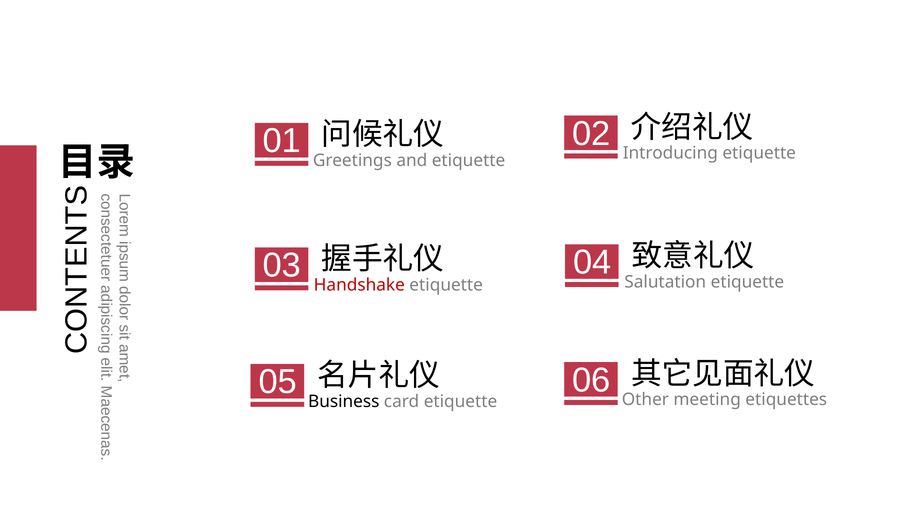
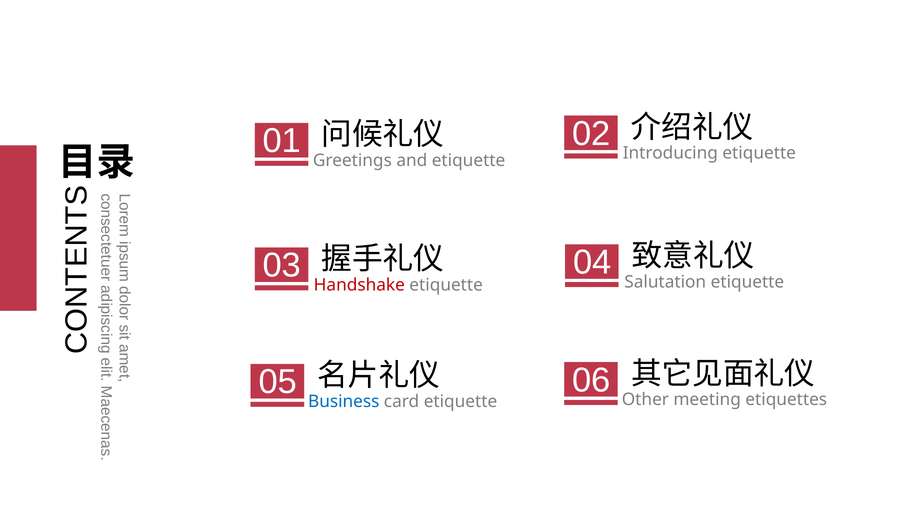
Business colour: black -> blue (344, 401)
